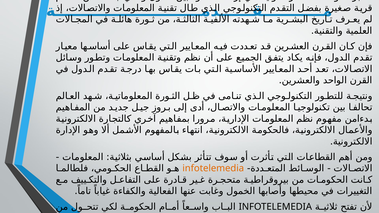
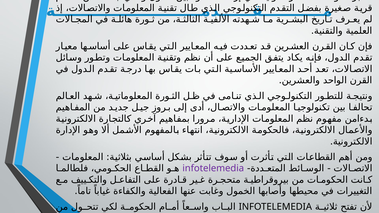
infotelemedia colour: orange -> purple (213, 169)
